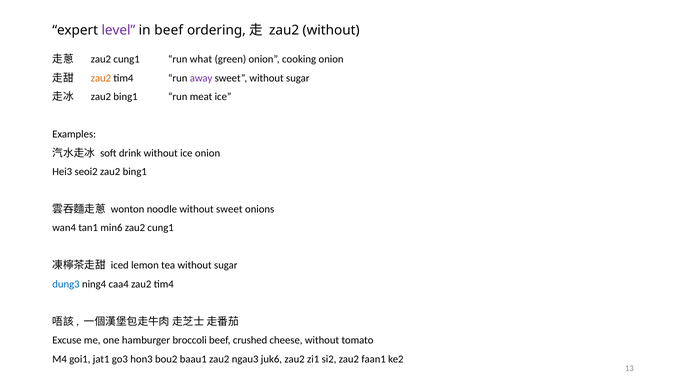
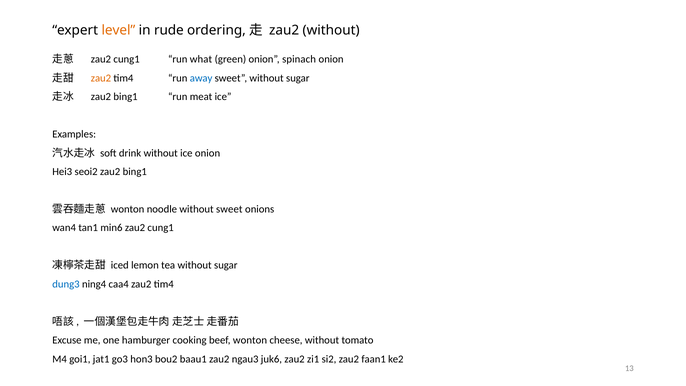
level colour: purple -> orange (118, 30)
in beef: beef -> rude (169, 30)
cooking: cooking -> spinach (299, 59)
away colour: purple -> blue (201, 78)
broccoli: broccoli -> cooking (190, 340)
beef crushed: crushed -> wonton (250, 340)
